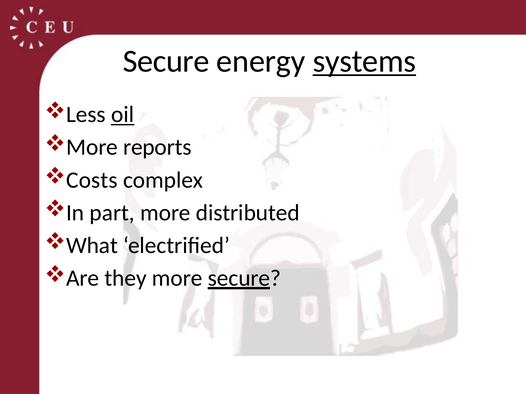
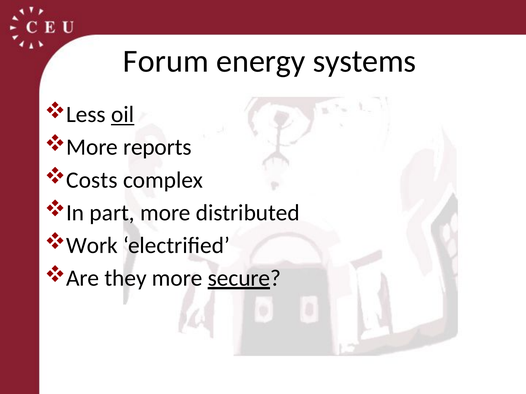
Secure: Secure -> Forum (166, 61)
systems underline: present -> none (364, 61)
What: What -> Work (92, 246)
